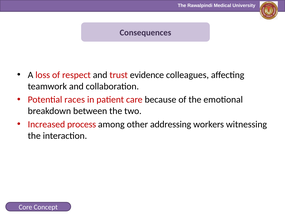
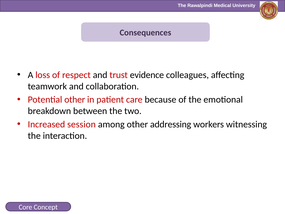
Potential races: races -> other (75, 99)
process: process -> session (81, 124)
